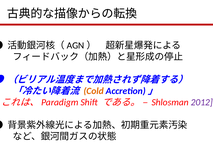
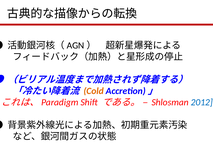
2012 colour: purple -> blue (202, 102)
